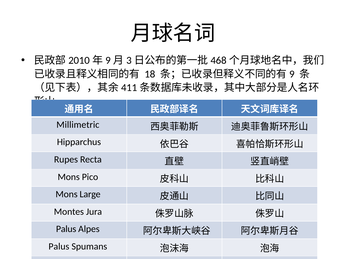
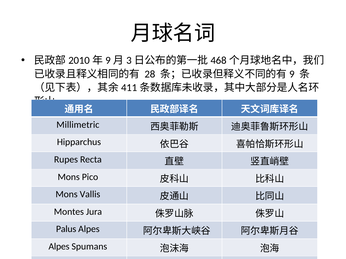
18: 18 -> 28 (150, 74)
Large: Large -> Vallis (90, 195)
Palus: Palus -> Alpes (59, 247)
